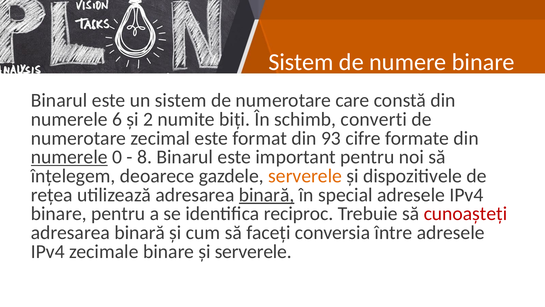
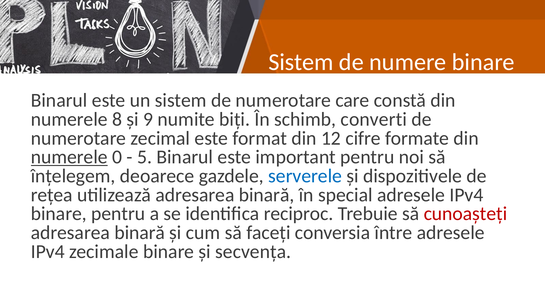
6: 6 -> 8 (117, 119)
2: 2 -> 9 (148, 119)
93: 93 -> 12 (331, 138)
8: 8 -> 5 (145, 157)
serverele colour: orange -> blue (305, 176)
binară underline: present -> none (267, 195)
și serverele: serverele -> secvența (253, 251)
